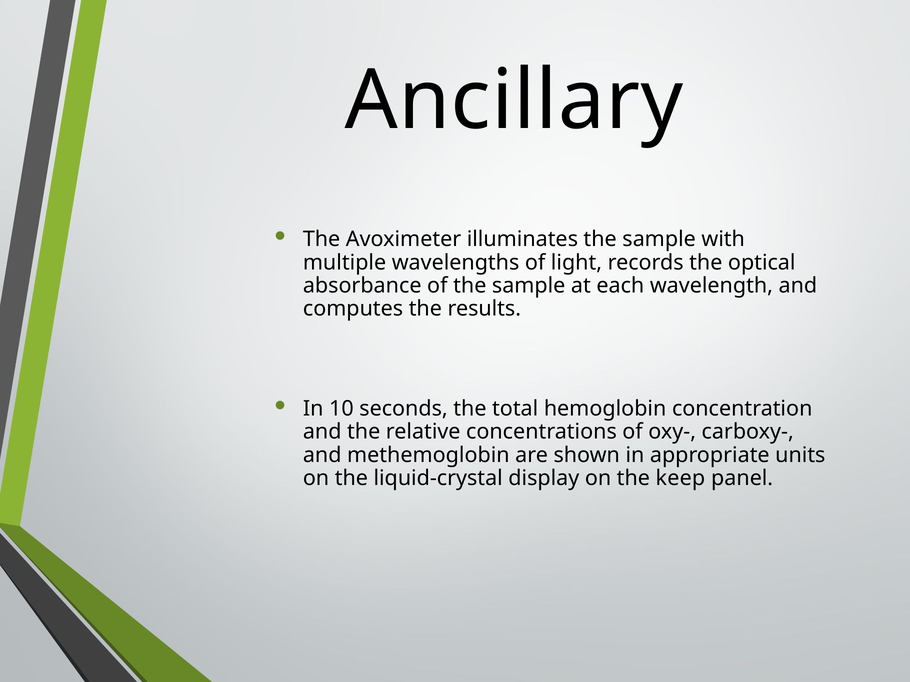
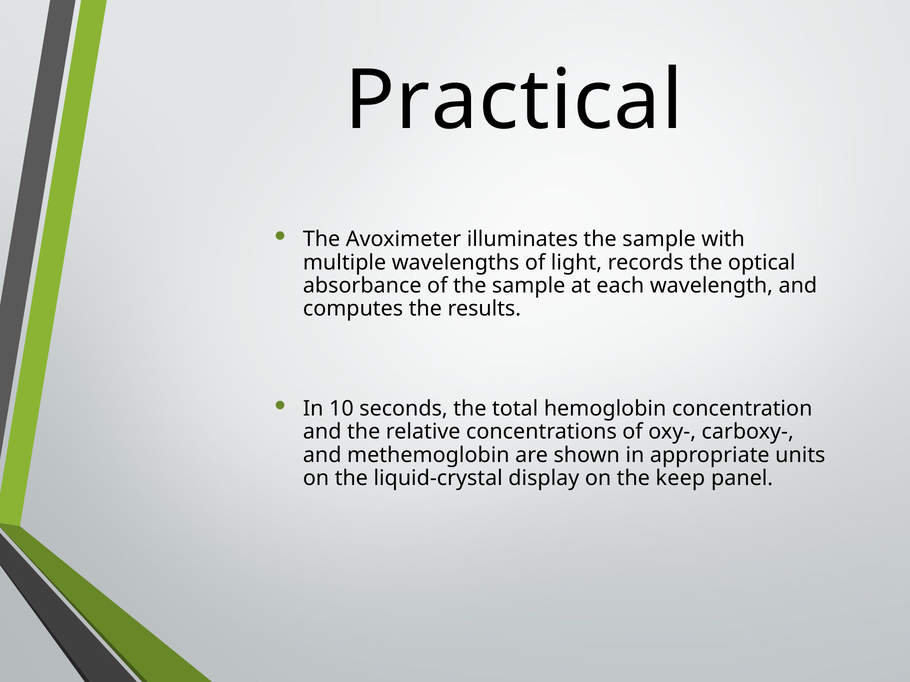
Ancillary: Ancillary -> Practical (514, 101)
